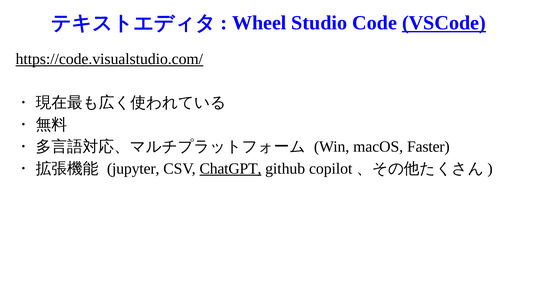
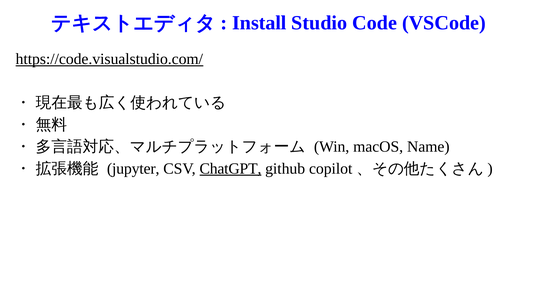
Wheel: Wheel -> Install (259, 23)
VSCode underline: present -> none (444, 23)
Faster: Faster -> Name (428, 147)
